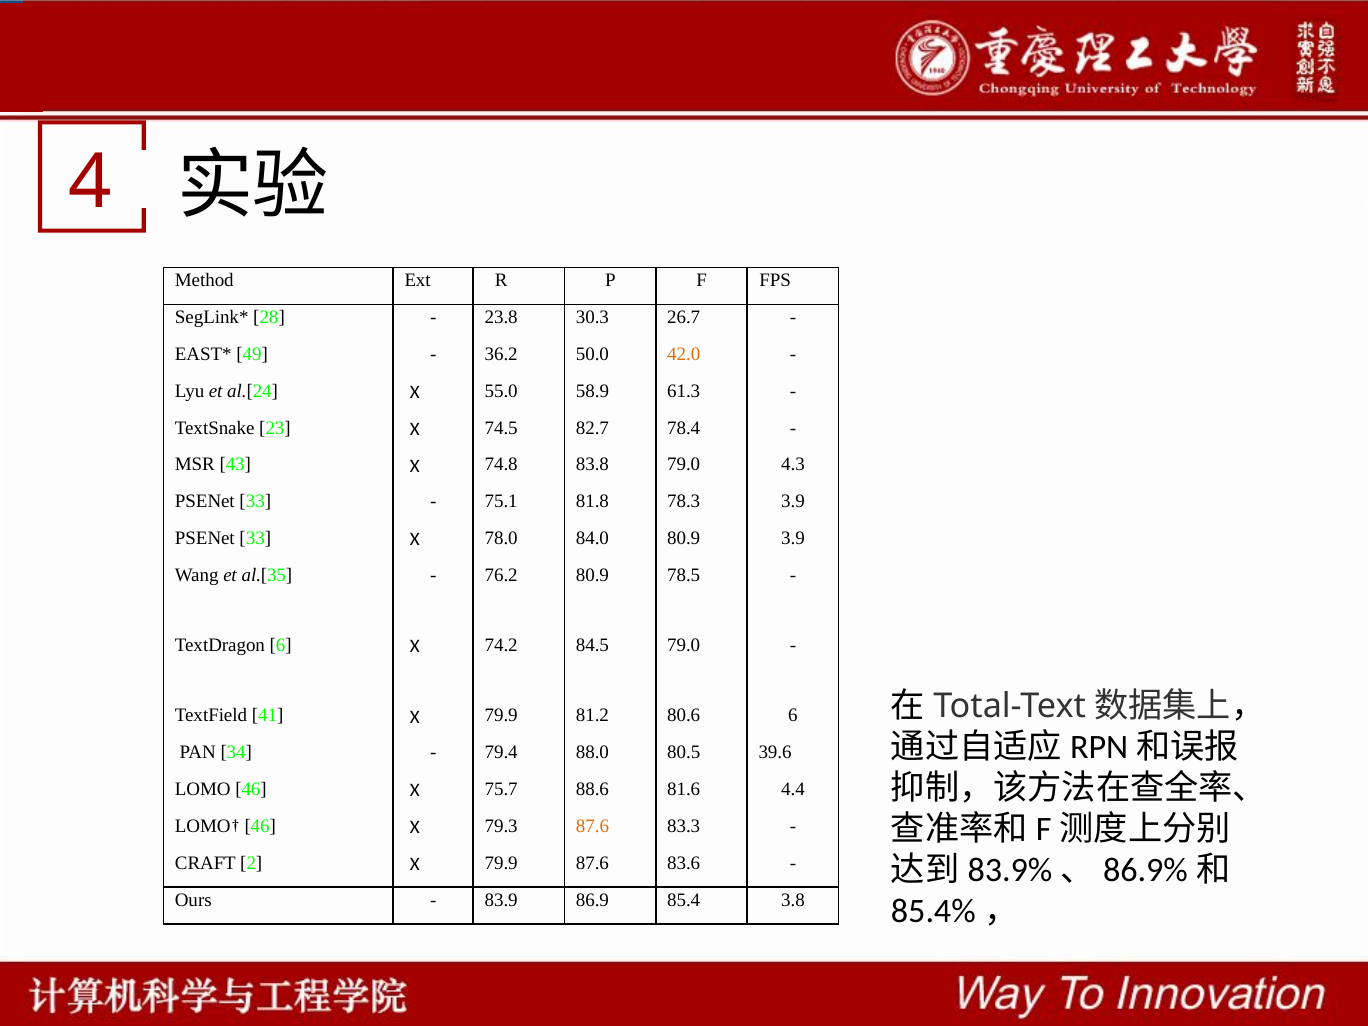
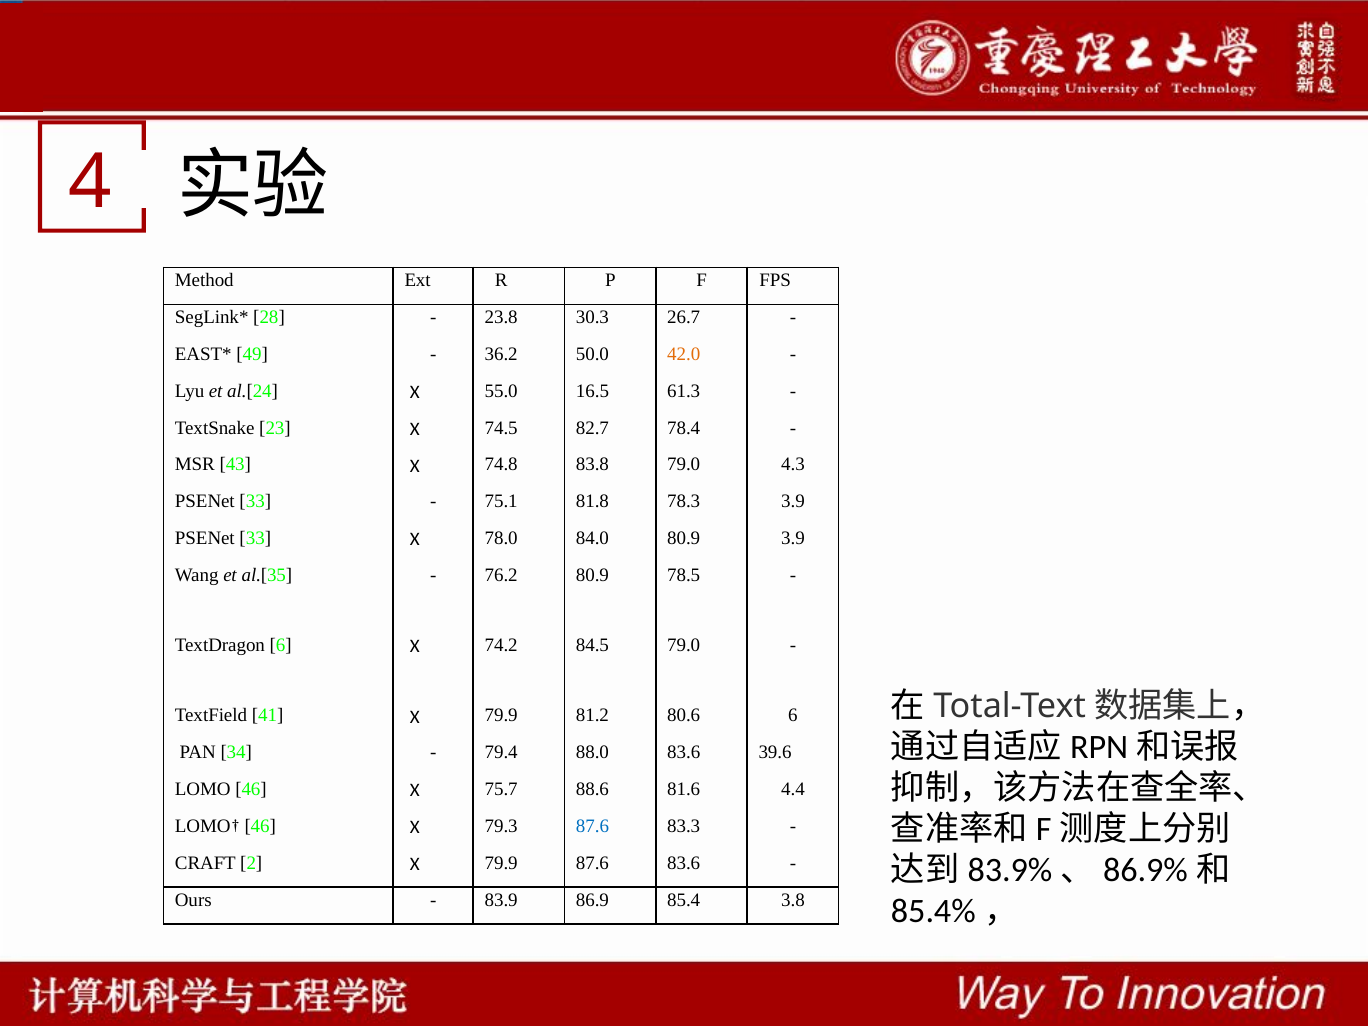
58.9: 58.9 -> 16.5 (592, 391)
88.0 80.5: 80.5 -> 83.6 (684, 752)
87.6 colour: orange -> blue (592, 826)
